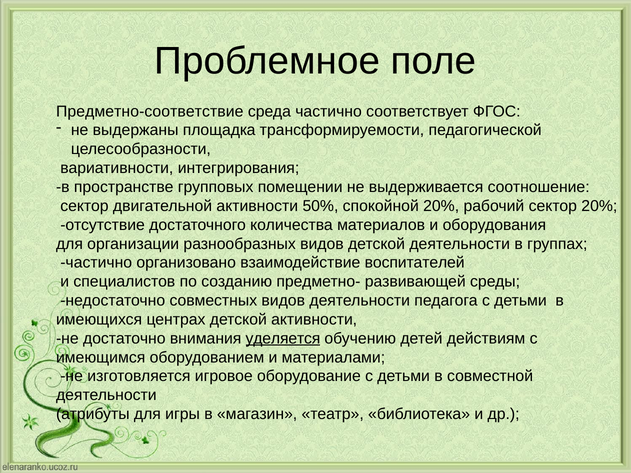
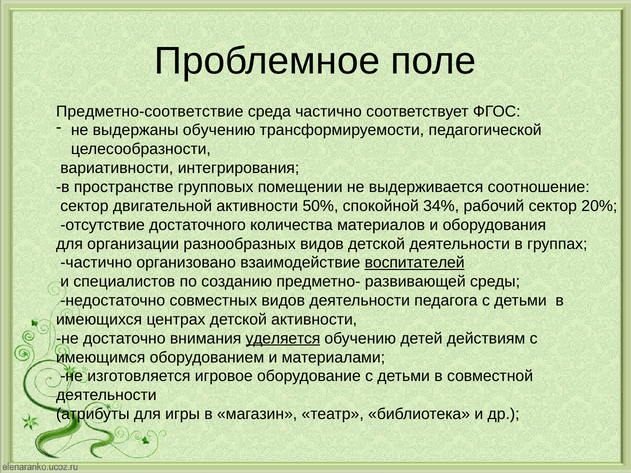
выдержаны площадка: площадка -> обучению (219, 130)
спокойной 20%: 20% -> 34% (441, 206)
воспитателей underline: none -> present (415, 263)
